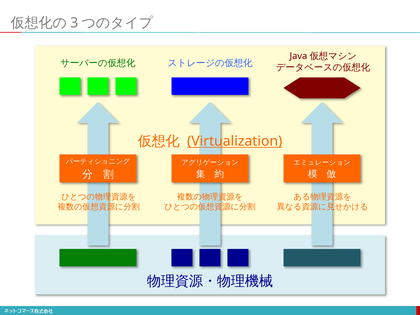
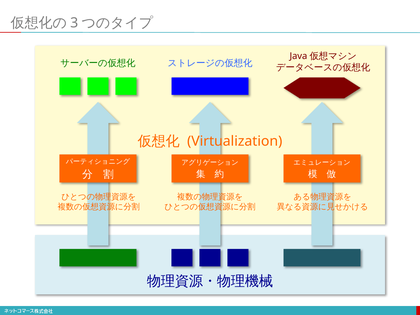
Virtualization underline: present -> none (235, 141)
